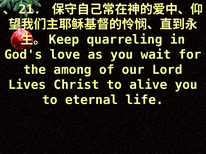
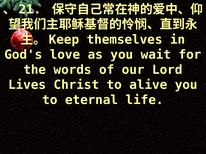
quarreling: quarreling -> themselves (125, 40)
among: among -> words (73, 70)
